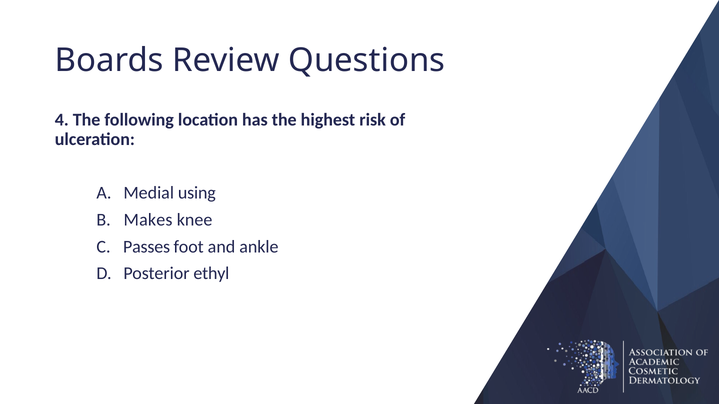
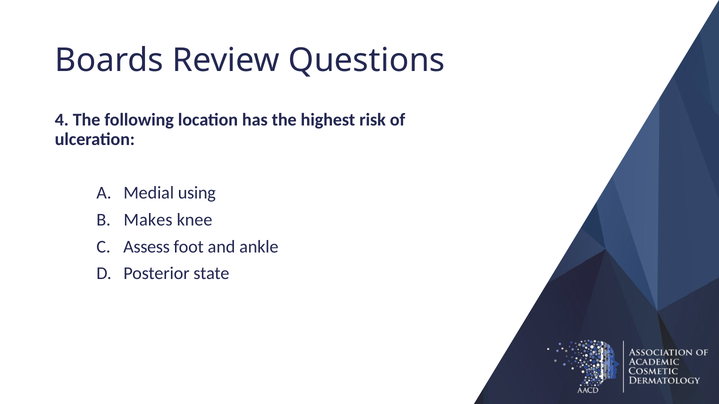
Passes: Passes -> Assess (147, 247)
ethyl: ethyl -> state (211, 274)
